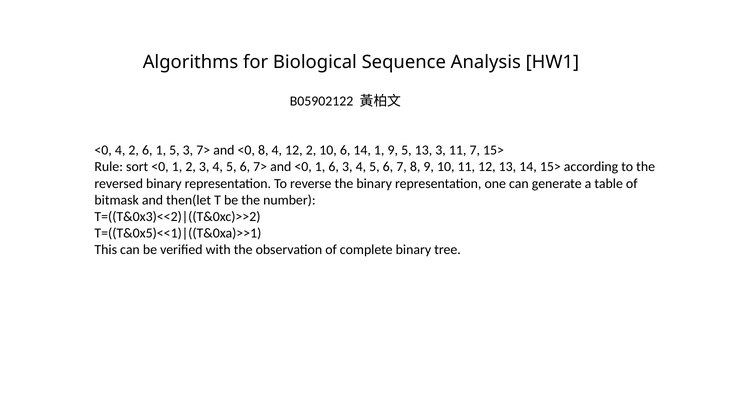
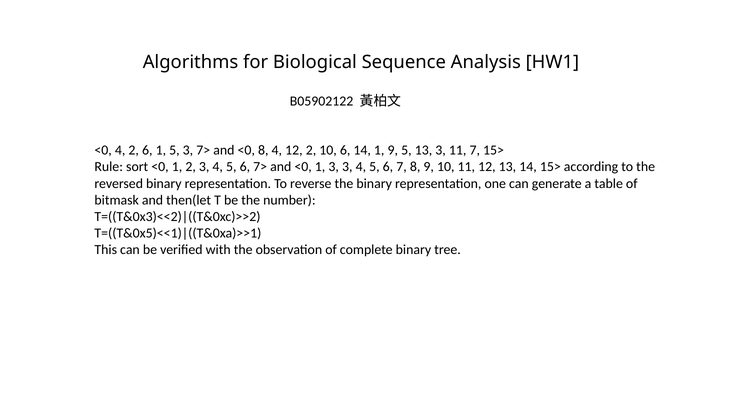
1 6: 6 -> 3 (334, 167)
